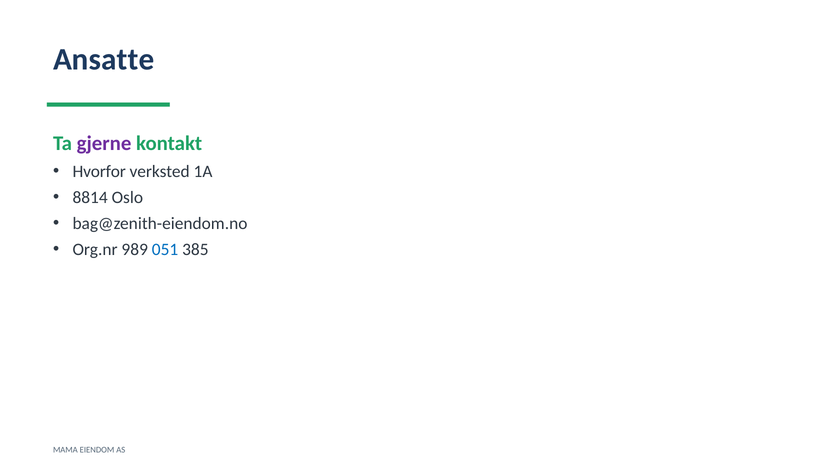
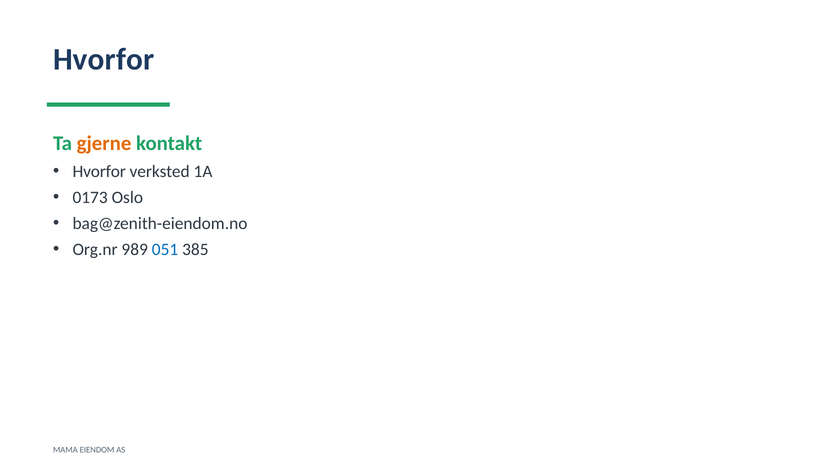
Ansatte: Ansatte -> Hvorfor (104, 59)
gjerne colour: purple -> orange (104, 143)
8814: 8814 -> 0173 (90, 197)
